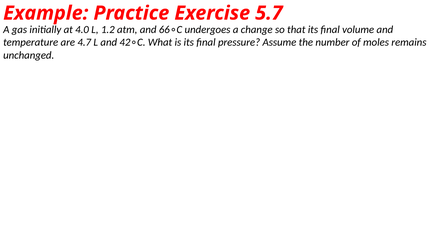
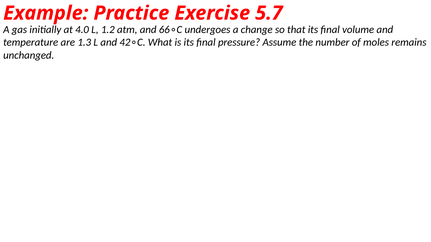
4.7: 4.7 -> 1.3 (84, 42)
